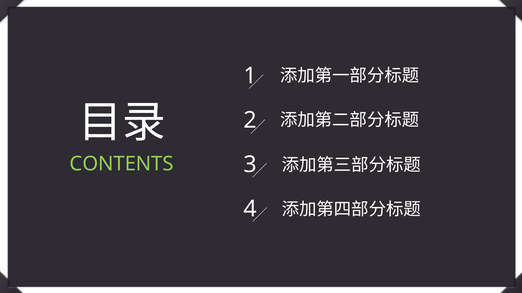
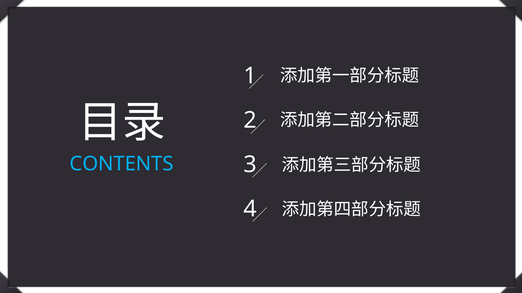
CONTENTS colour: light green -> light blue (122, 164)
